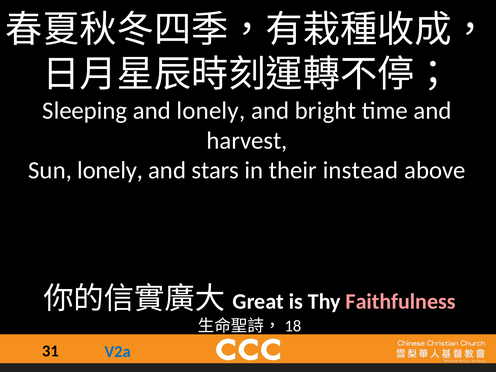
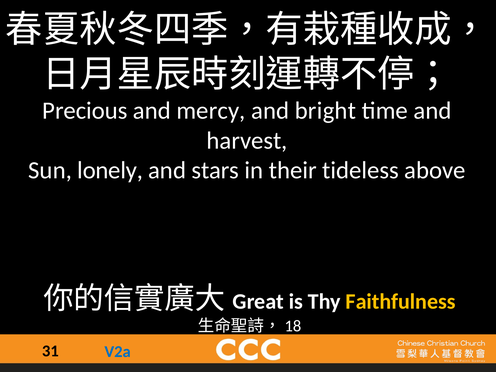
Sleeping: Sleeping -> Precious (85, 111)
and lonely: lonely -> mercy (211, 111)
instead: instead -> tideless (361, 170)
Faithfulness colour: pink -> yellow (401, 302)
